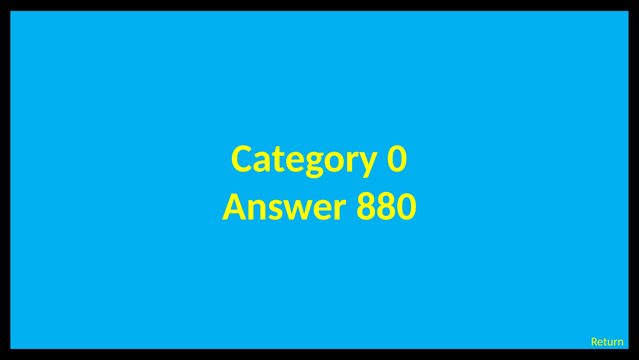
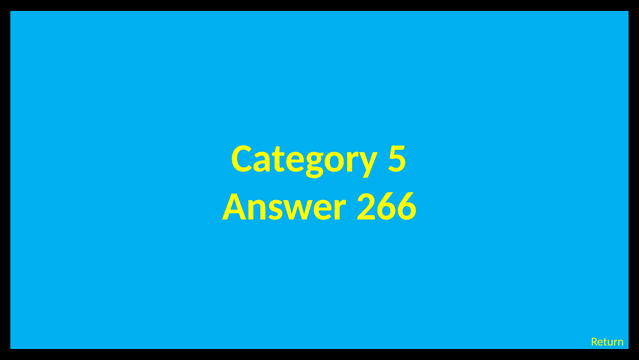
0: 0 -> 5 (398, 159)
880: 880 -> 266 (386, 206)
